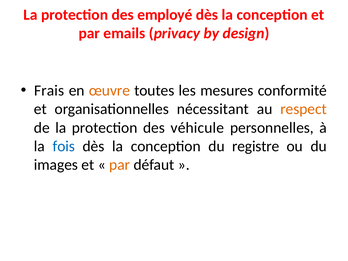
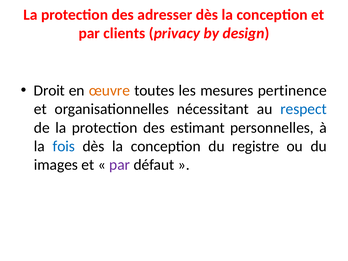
employé: employé -> adresser (165, 15)
emails: emails -> clients (124, 33)
Frais: Frais -> Droit (49, 91)
conformité: conformité -> pertinence (292, 91)
respect colour: orange -> blue (304, 109)
véhicule: véhicule -> estimant (198, 128)
par colour: orange -> purple (120, 165)
